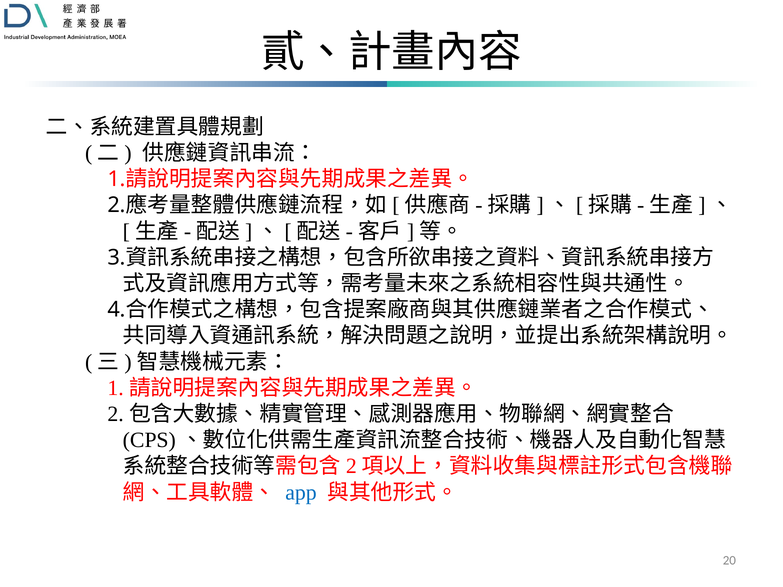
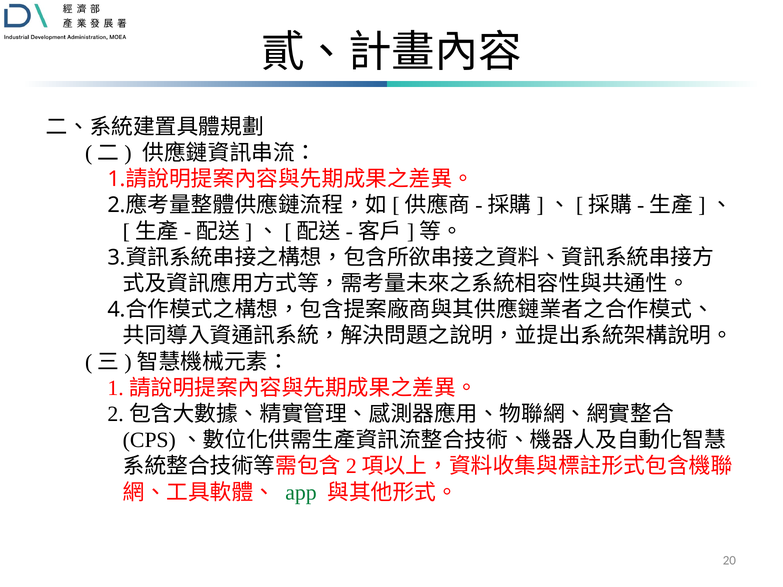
app colour: blue -> green (301, 493)
